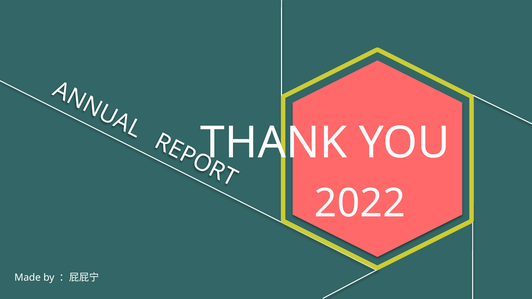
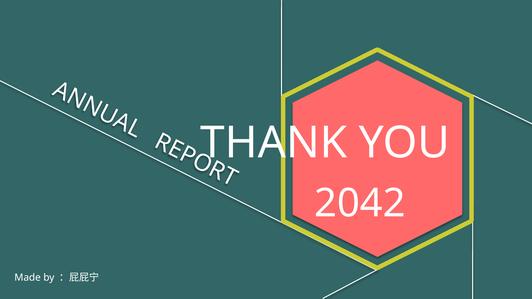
2022: 2022 -> 2042 (360, 204)
